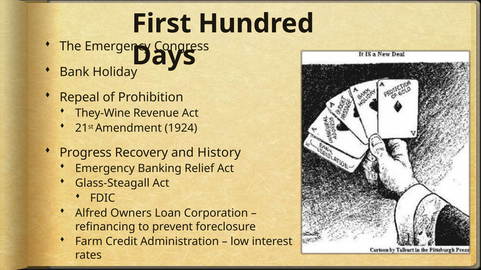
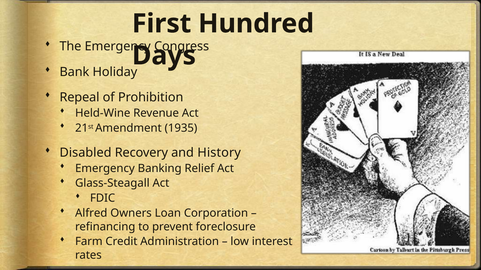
They-Wine: They-Wine -> Held-Wine (103, 113)
1924: 1924 -> 1935 (181, 128)
Progress: Progress -> Disabled (86, 153)
